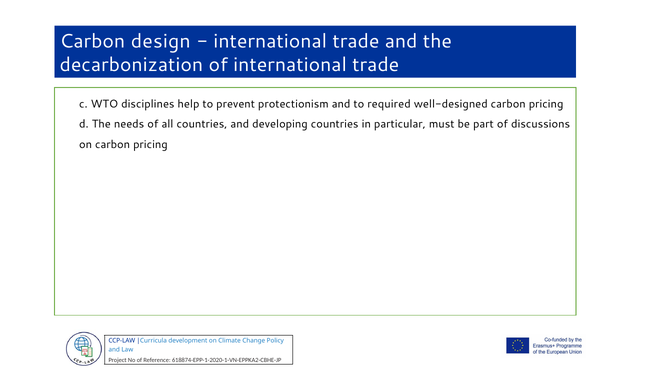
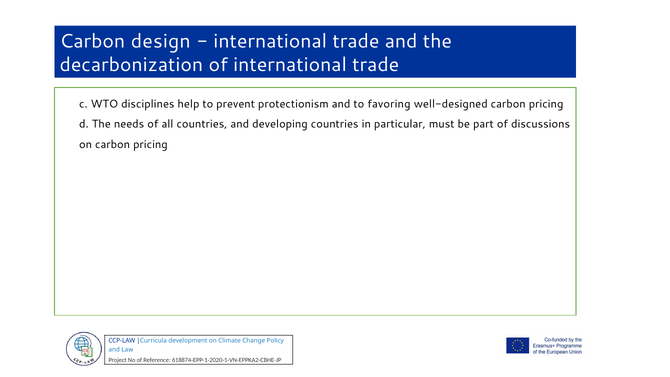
required: required -> favoring (389, 104)
